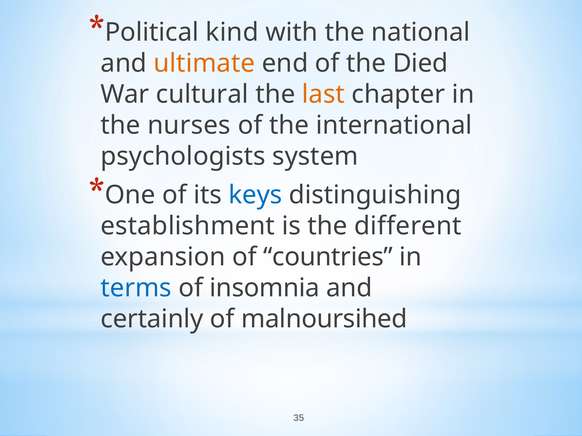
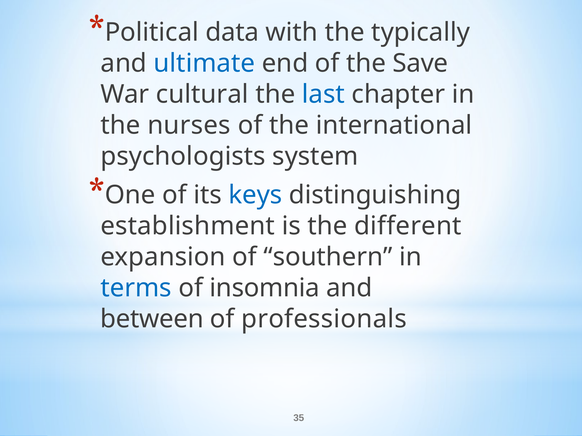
kind: kind -> data (232, 32)
national: national -> typically (421, 32)
ultimate colour: orange -> blue (204, 63)
Died: Died -> Save (420, 63)
last colour: orange -> blue (323, 94)
countries: countries -> southern (328, 257)
certainly: certainly -> between (152, 319)
malnoursihed: malnoursihed -> professionals (324, 319)
